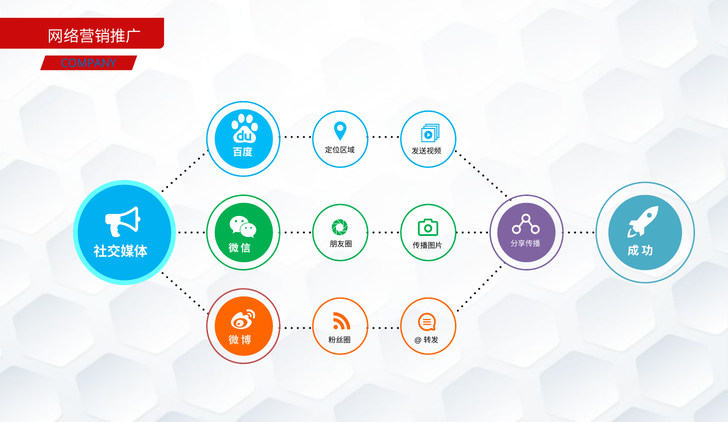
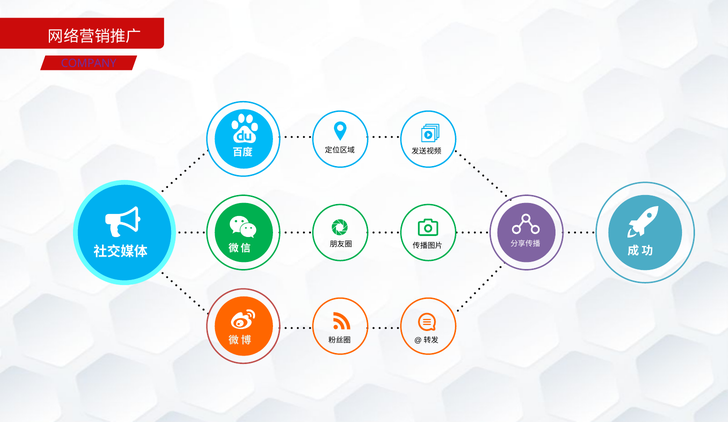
COMPANY colour: blue -> purple (89, 64)
